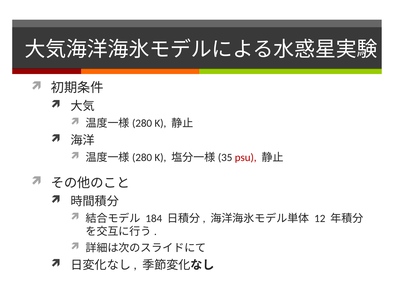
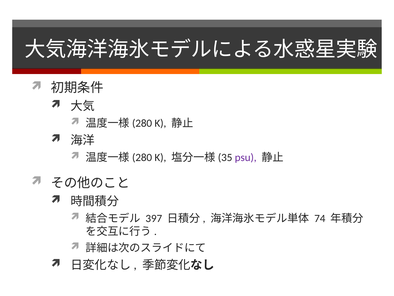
psu colour: red -> purple (246, 157)
184: 184 -> 397 (154, 218)
12: 12 -> 74 (320, 218)
